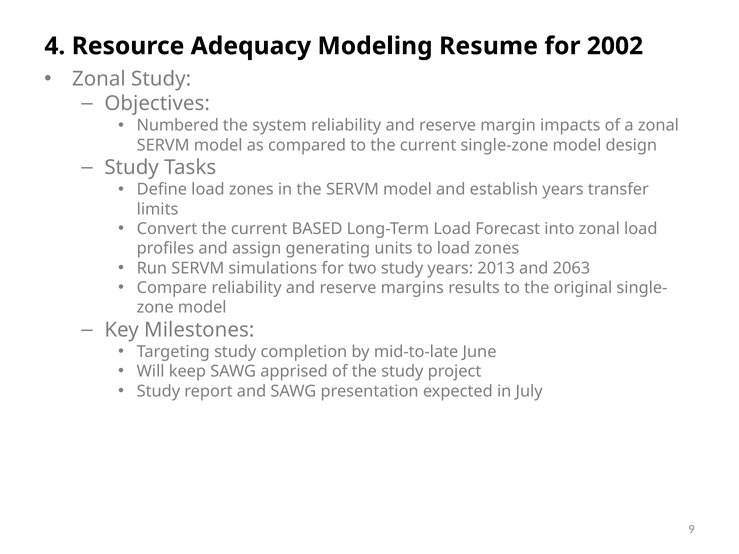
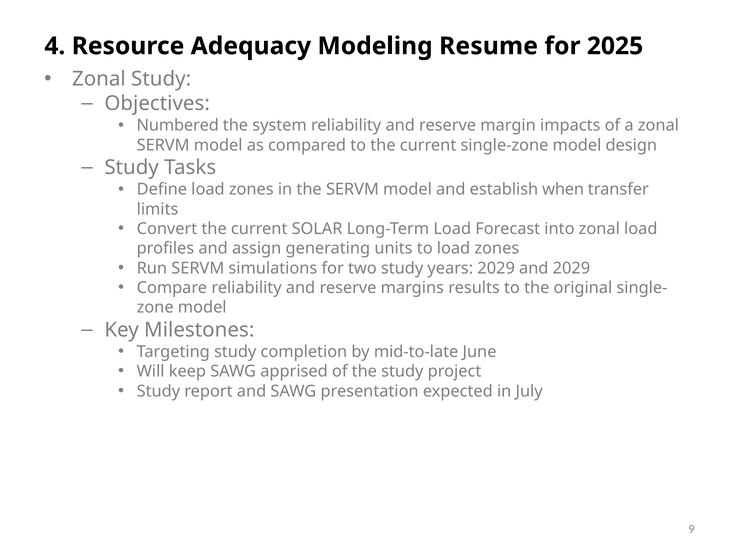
2002: 2002 -> 2025 (615, 46)
establish years: years -> when (563, 190)
BASED: BASED -> SOLAR (317, 229)
years 2013: 2013 -> 2029 (496, 268)
and 2063: 2063 -> 2029 (571, 268)
